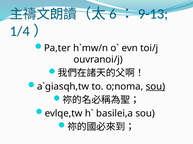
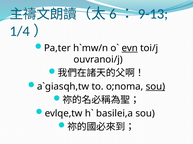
evn underline: none -> present (130, 48)
